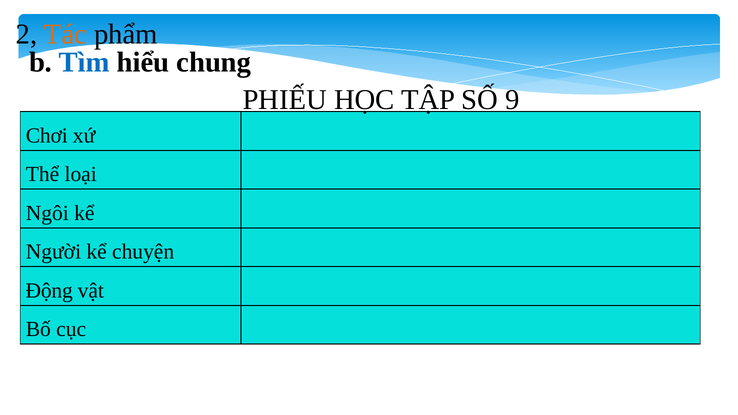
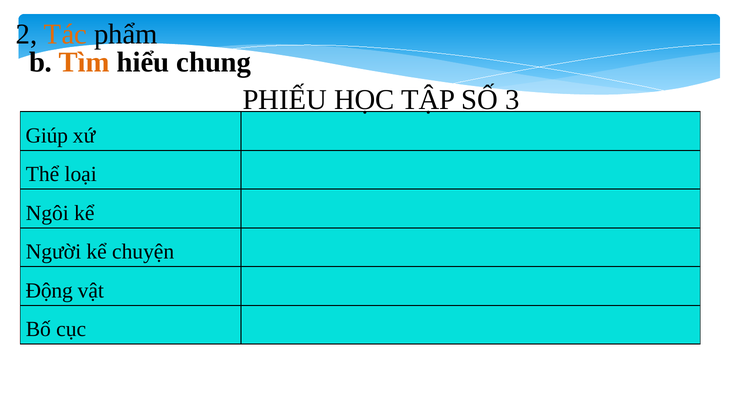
Tìm colour: blue -> orange (84, 62)
9: 9 -> 3 (512, 100)
Chơi: Chơi -> Giúp (47, 136)
